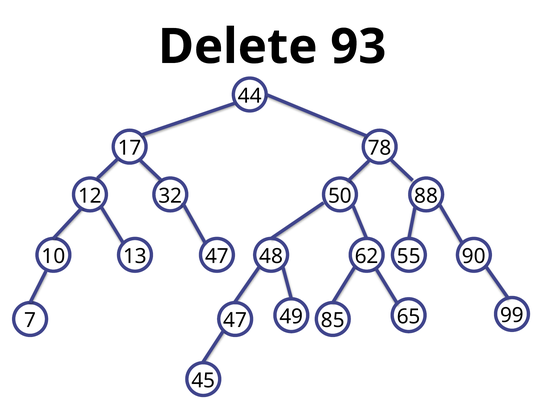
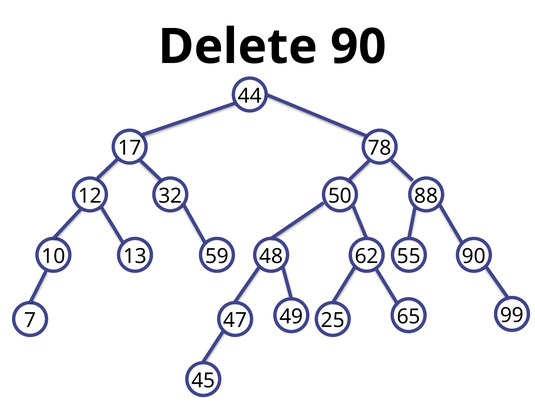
Delete 93: 93 -> 90 (358, 47)
13 47: 47 -> 59 (217, 256)
85: 85 -> 25 (333, 321)
